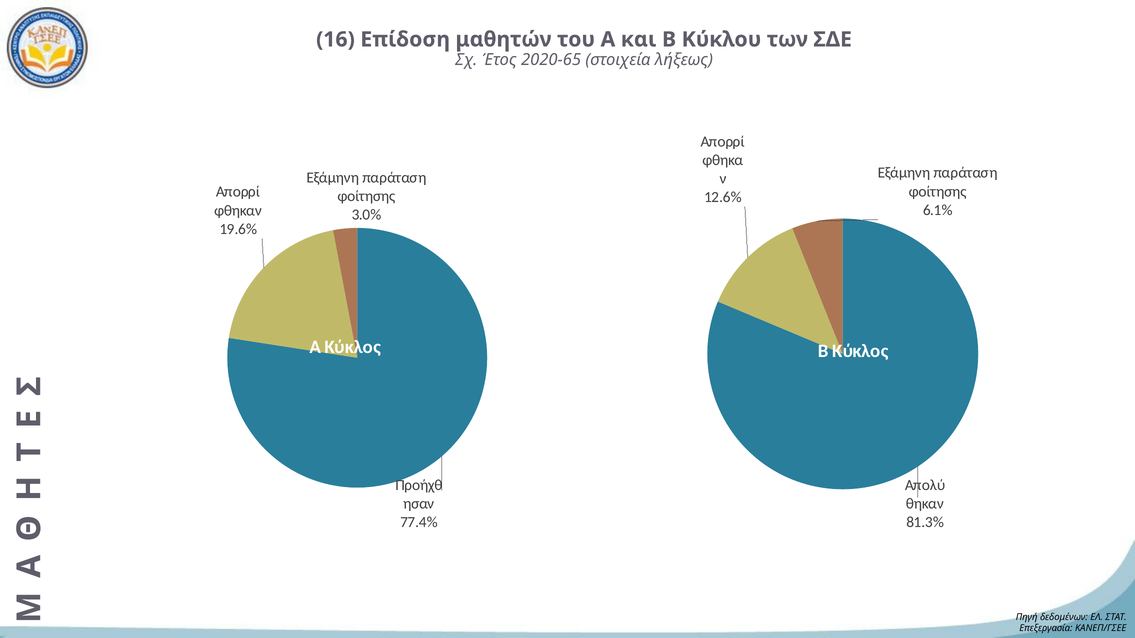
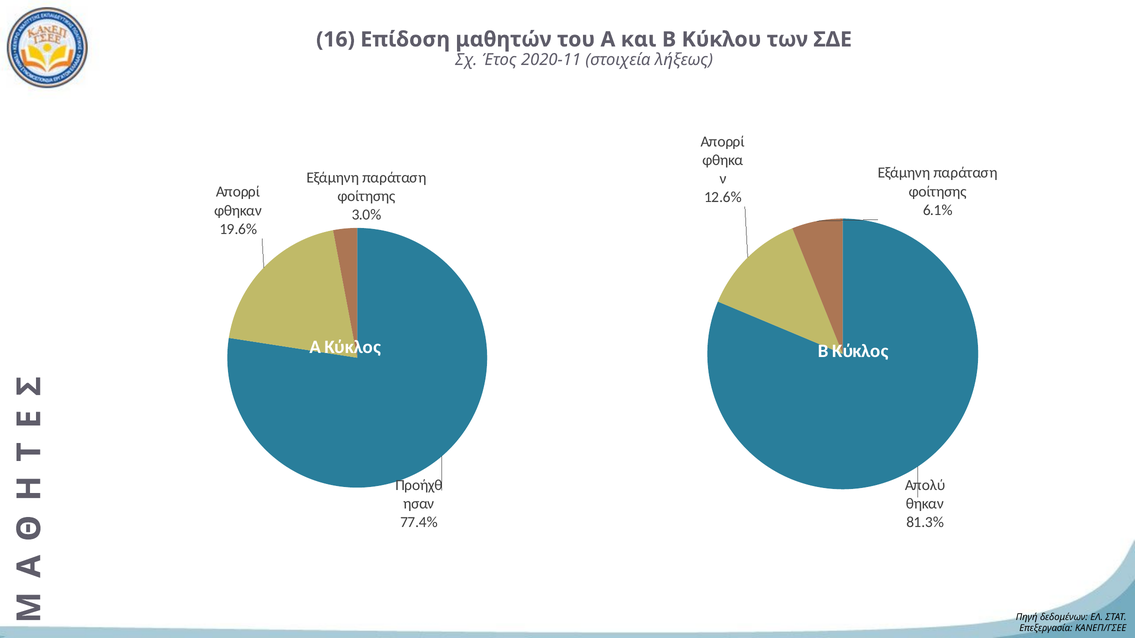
2020-65: 2020-65 -> 2020-11 (551, 60)
